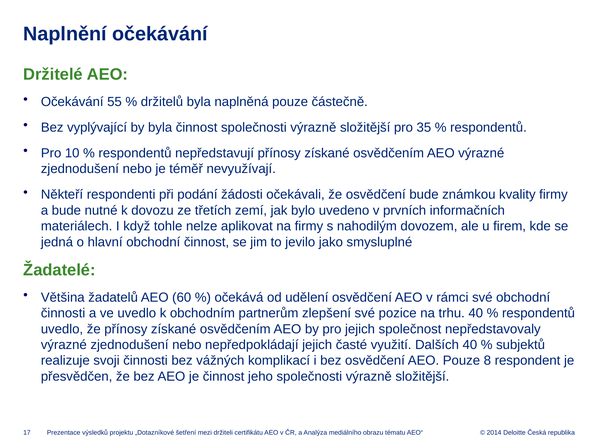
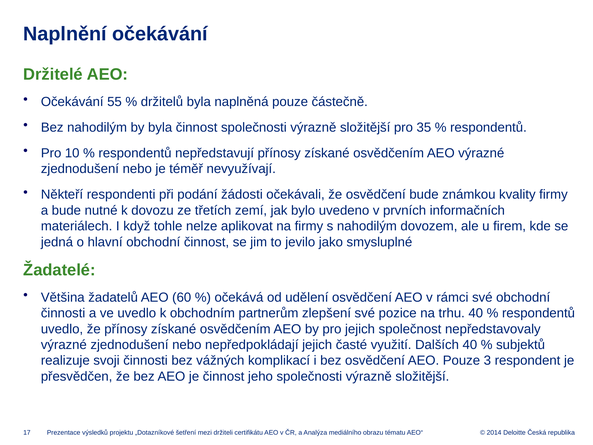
Bez vyplývající: vyplývající -> nahodilým (97, 127)
8: 8 -> 3 (487, 360)
